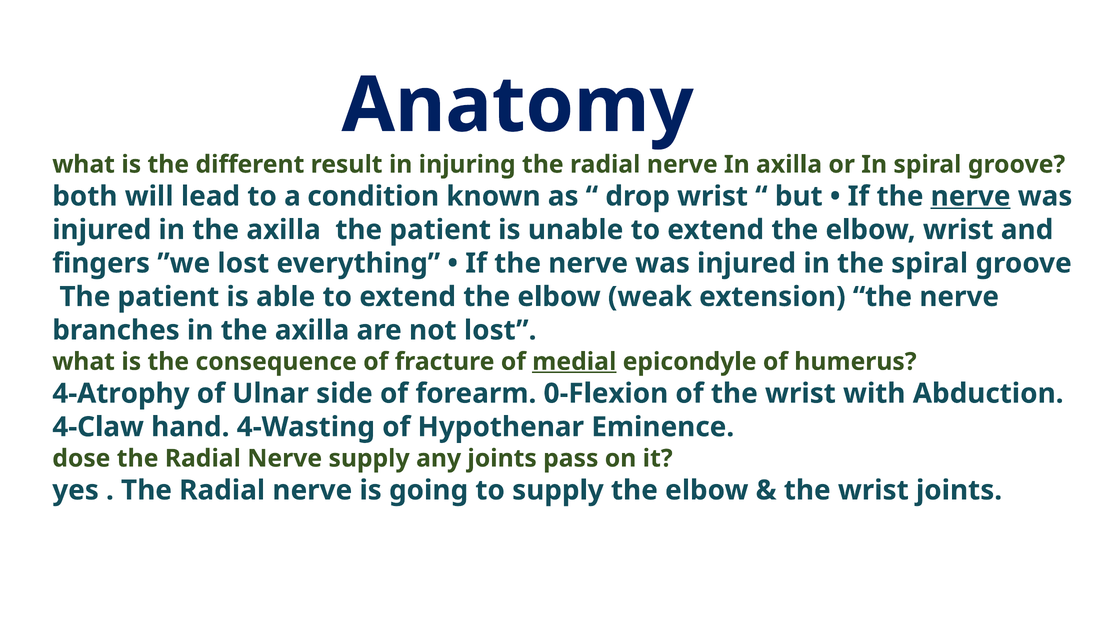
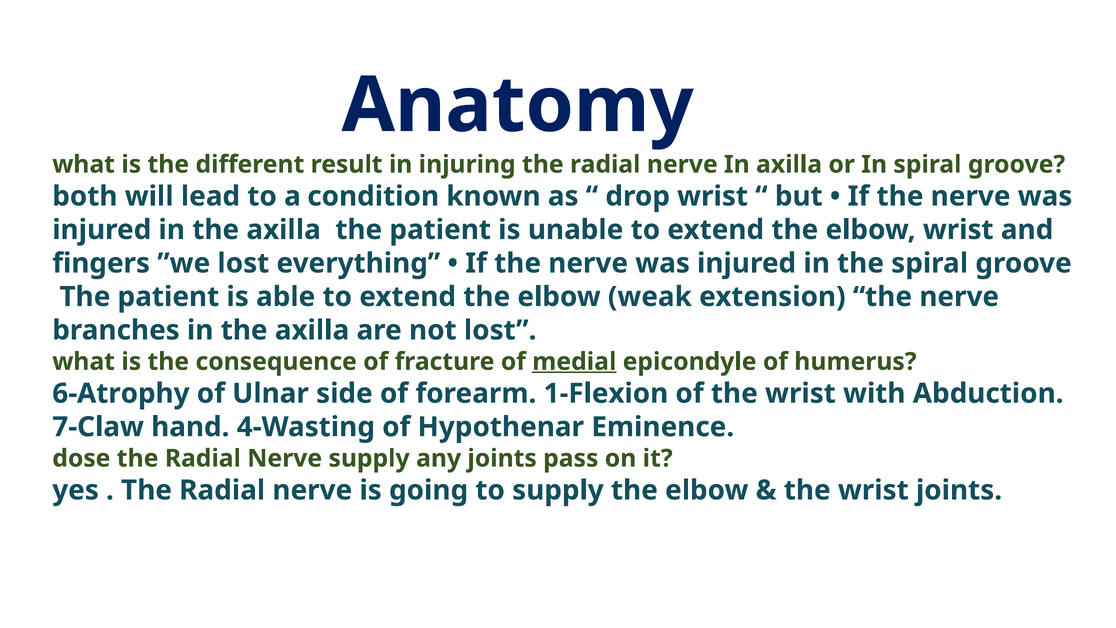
nerve underline: present -> none (971, 196)
4-Atrophy: 4-Atrophy -> 6-Atrophy (121, 393)
0-Flexion: 0-Flexion -> 1-Flexion (606, 393)
4-Claw: 4-Claw -> 7-Claw (98, 427)
